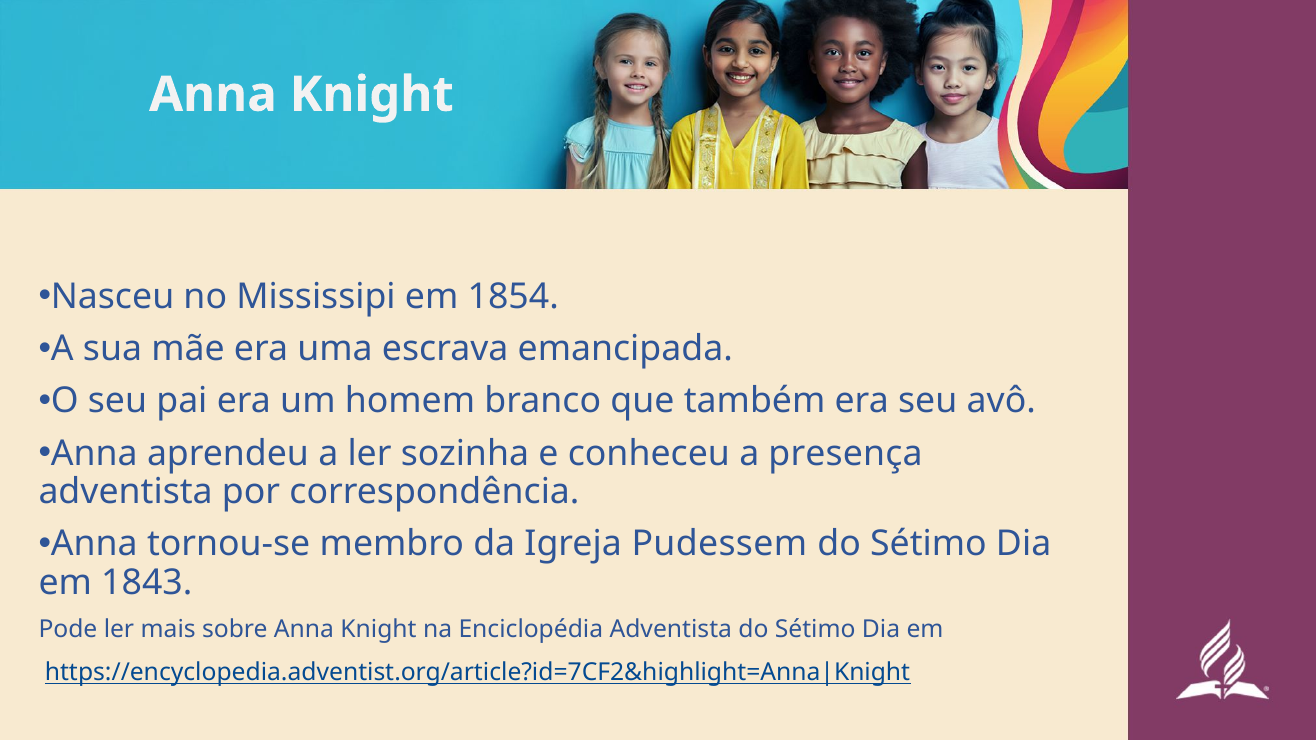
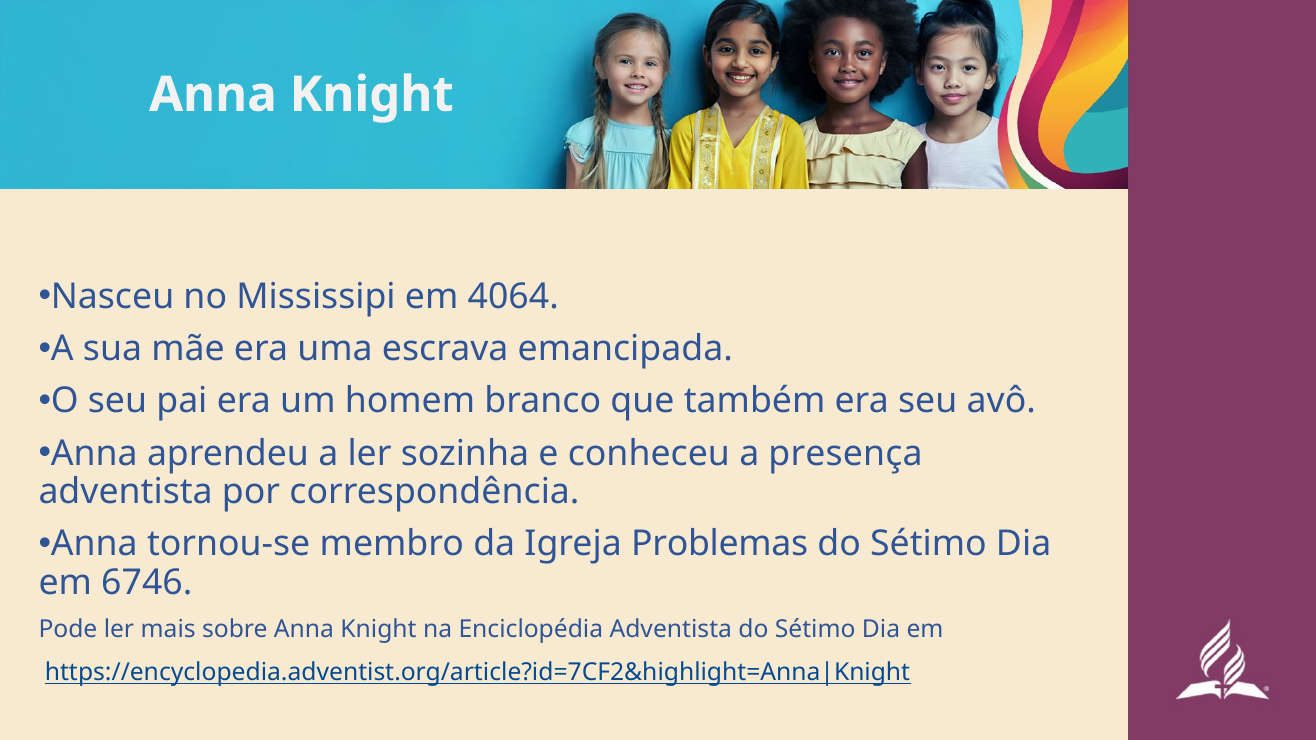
1854: 1854 -> 4064 (513, 297)
Pudessem: Pudessem -> Problemas (720, 544)
1843: 1843 -> 6746 (147, 583)
